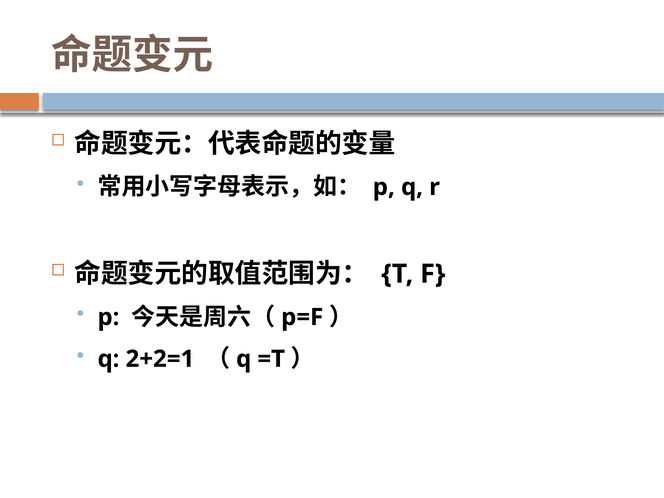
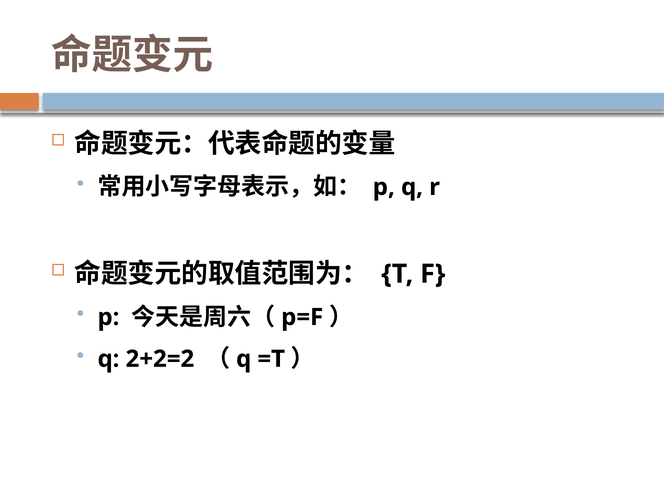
2+2=1: 2+2=1 -> 2+2=2 (160, 359)
